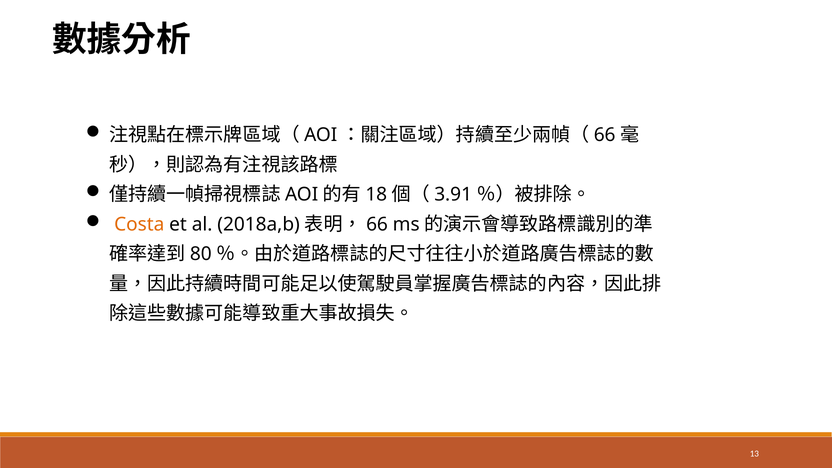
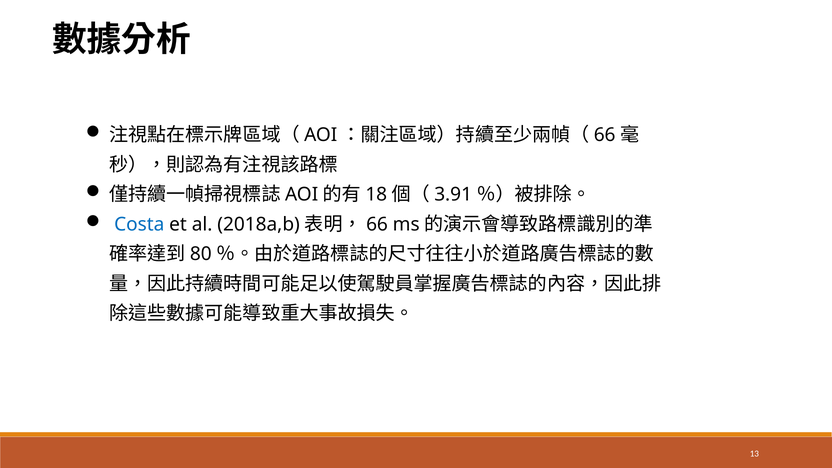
Costa colour: orange -> blue (139, 224)
